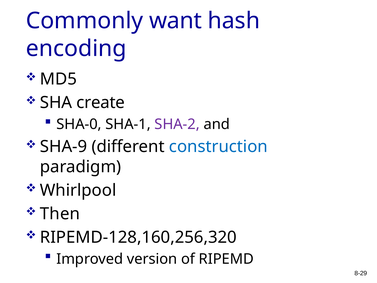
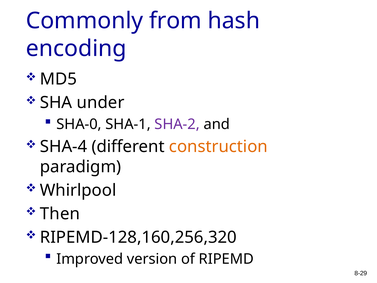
want: want -> from (175, 21)
create: create -> under (101, 103)
SHA-9: SHA-9 -> SHA-4 (64, 147)
construction colour: blue -> orange (218, 147)
